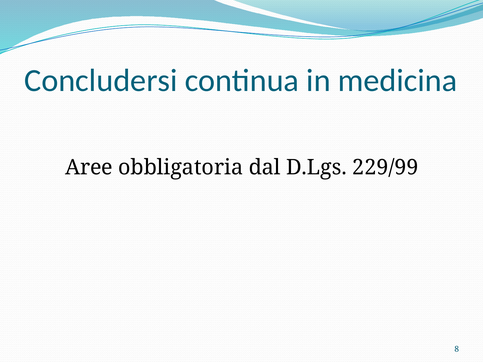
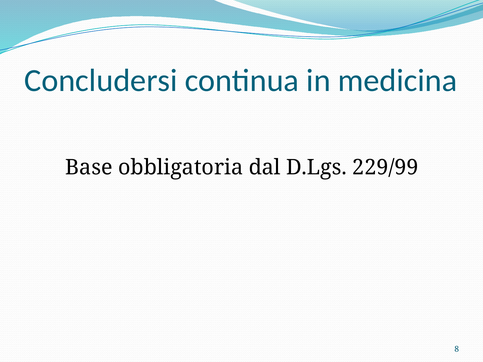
Aree: Aree -> Base (89, 167)
